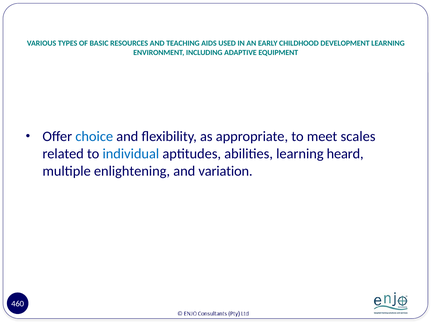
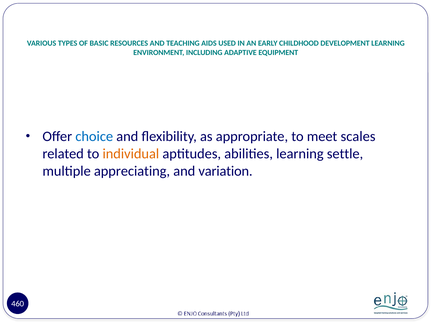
individual colour: blue -> orange (131, 154)
heard: heard -> settle (345, 154)
enlightening: enlightening -> appreciating (132, 171)
